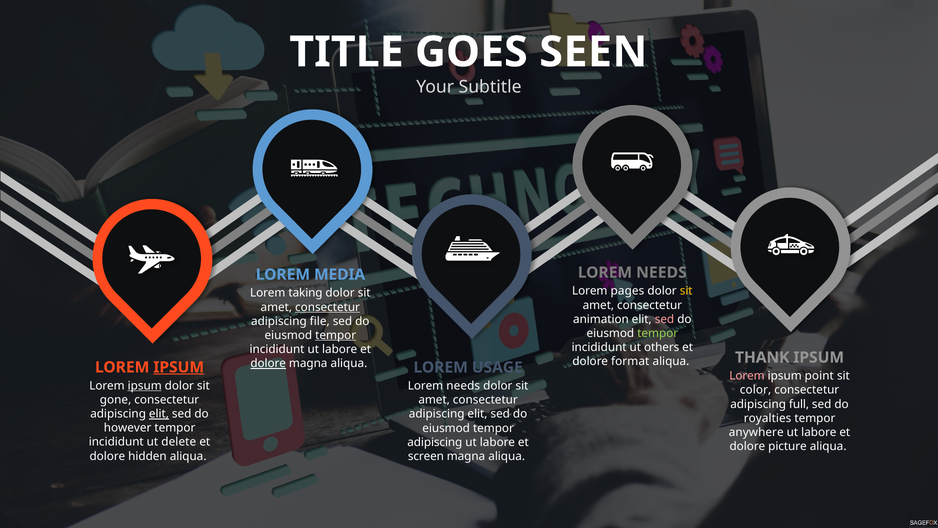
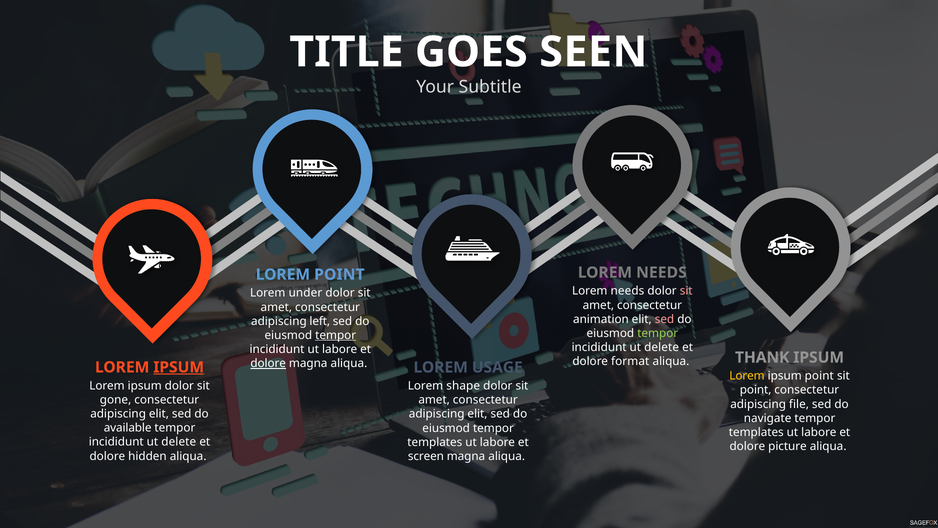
LOREM MEDIA: MEDIA -> POINT (339, 274)
pages: pages -> needs (627, 291)
sit colour: yellow -> pink (686, 291)
taking: taking -> under (305, 293)
consectetur underline: present -> none (328, 307)
file: file -> left (320, 321)
others: others -> delete (662, 347)
Lorem colour: pink -> yellow (747, 376)
ipsum underline: present -> none (145, 385)
needs: needs -> shape (463, 386)
color: color -> point (756, 390)
full: full -> file (799, 404)
elit underline: present -> none (159, 414)
royalties: royalties -> navigate (768, 418)
however: however -> available (128, 428)
anywhere: anywhere -> templates (756, 432)
adipiscing: adipiscing -> templates (435, 442)
